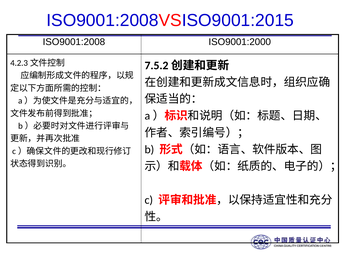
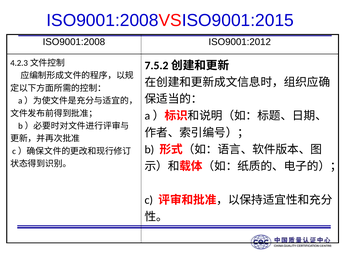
ISO9001:2000: ISO9001:2000 -> ISO9001:2012 (240, 42)
